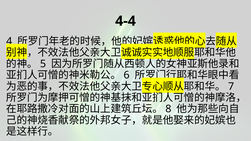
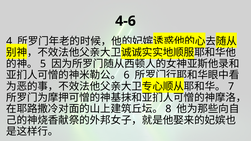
4-4: 4-4 -> 4-6 (126, 21)
